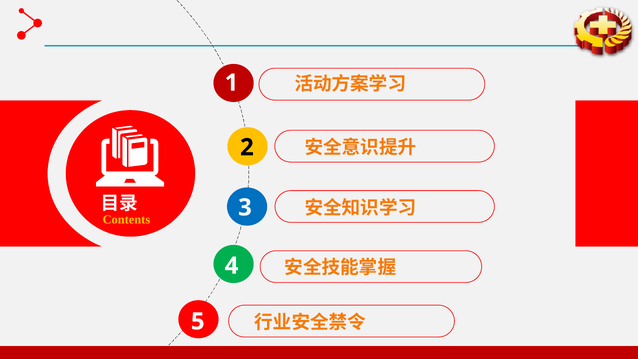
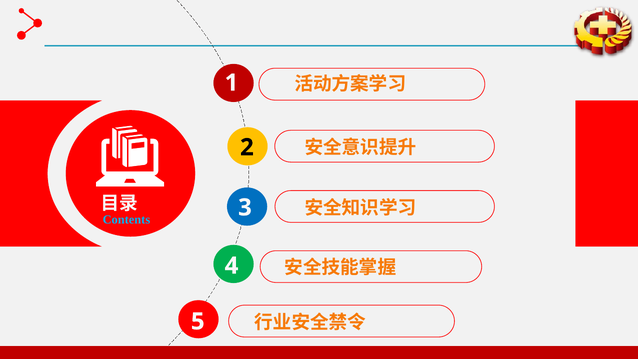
Contents colour: yellow -> light blue (126, 220)
